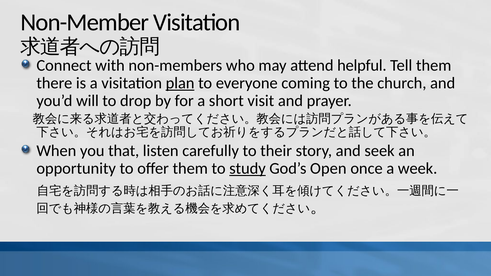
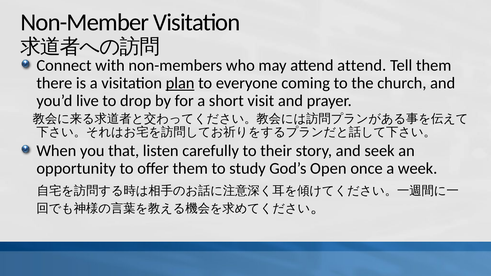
attend helpful: helpful -> attend (362, 66)
will: will -> live (87, 101)
study underline: present -> none (247, 169)
